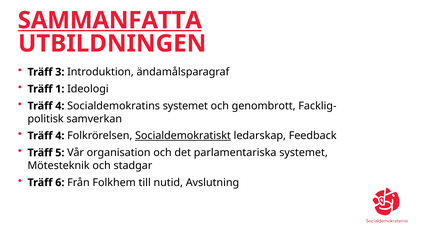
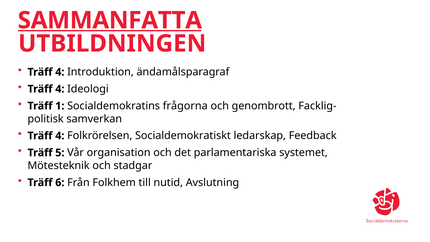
3: 3 -> 4 (60, 72)
1: 1 -> 4 (60, 89)
4: 4 -> 1 (60, 106)
Socialdemokratins systemet: systemet -> frågorna (185, 106)
Socialdemokratiskt underline: present -> none (183, 136)
